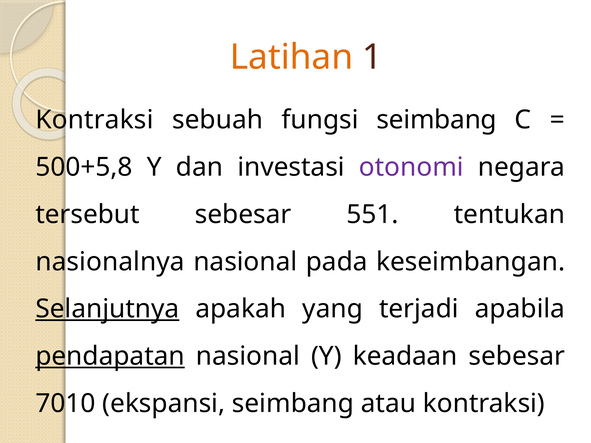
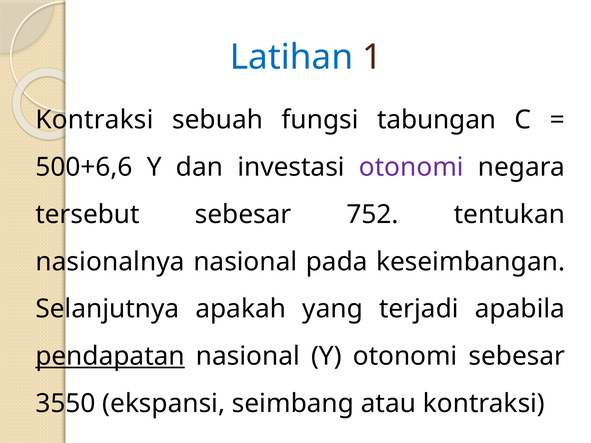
Latihan colour: orange -> blue (291, 57)
fungsi seimbang: seimbang -> tabungan (437, 120)
500+5,8: 500+5,8 -> 500+6,6 (84, 167)
551: 551 -> 752 (373, 215)
Selanjutnya underline: present -> none (107, 309)
Y keadaan: keadaan -> otonomi (405, 356)
7010: 7010 -> 3550 (65, 404)
